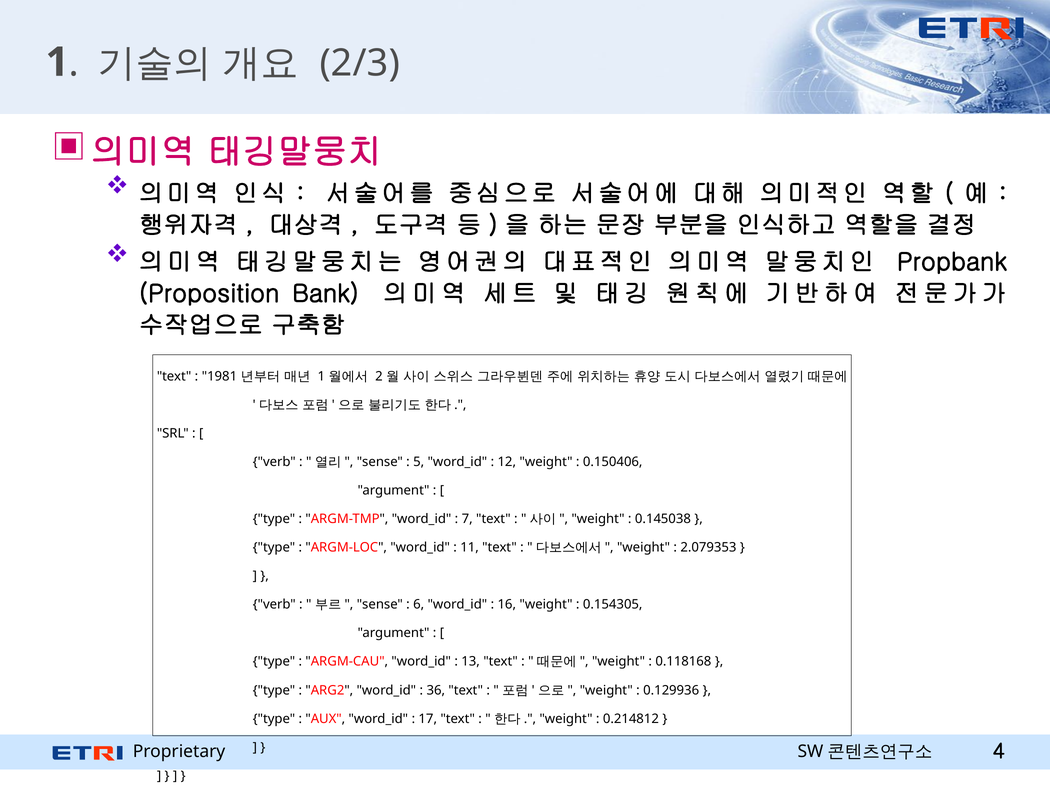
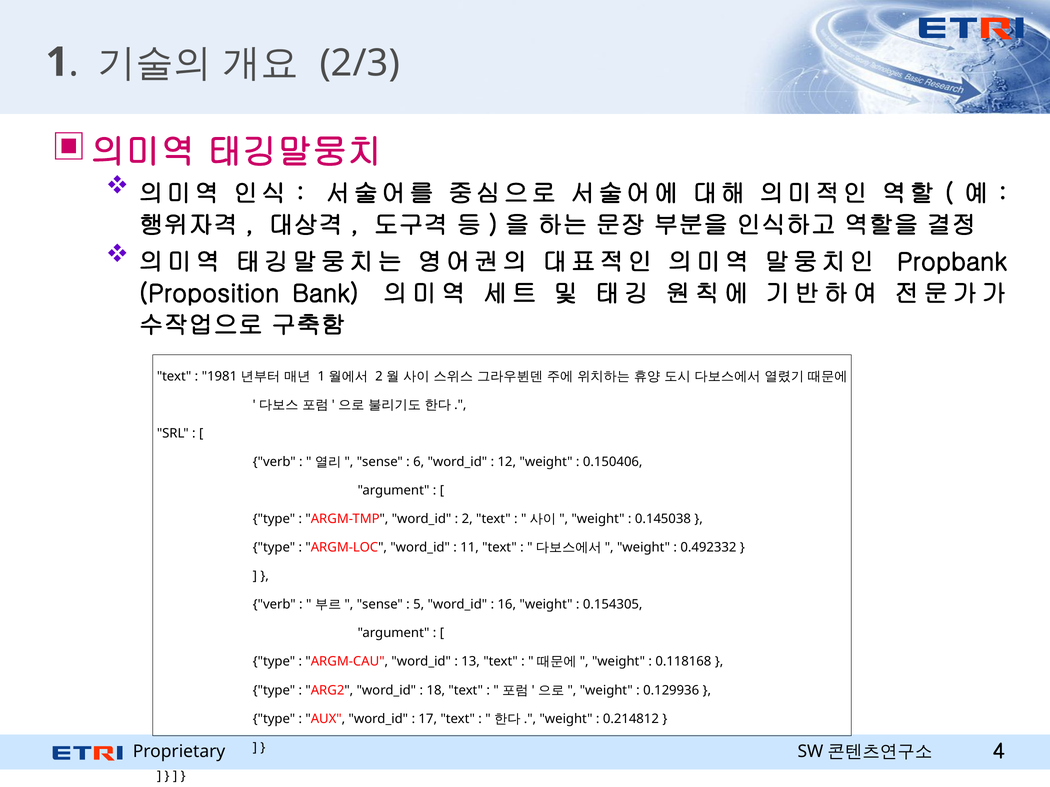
5: 5 -> 6 (419, 462)
7: 7 -> 2 (467, 519)
2.079353: 2.079353 -> 0.492332 (708, 548)
6: 6 -> 5 (419, 605)
36: 36 -> 18 (436, 691)
